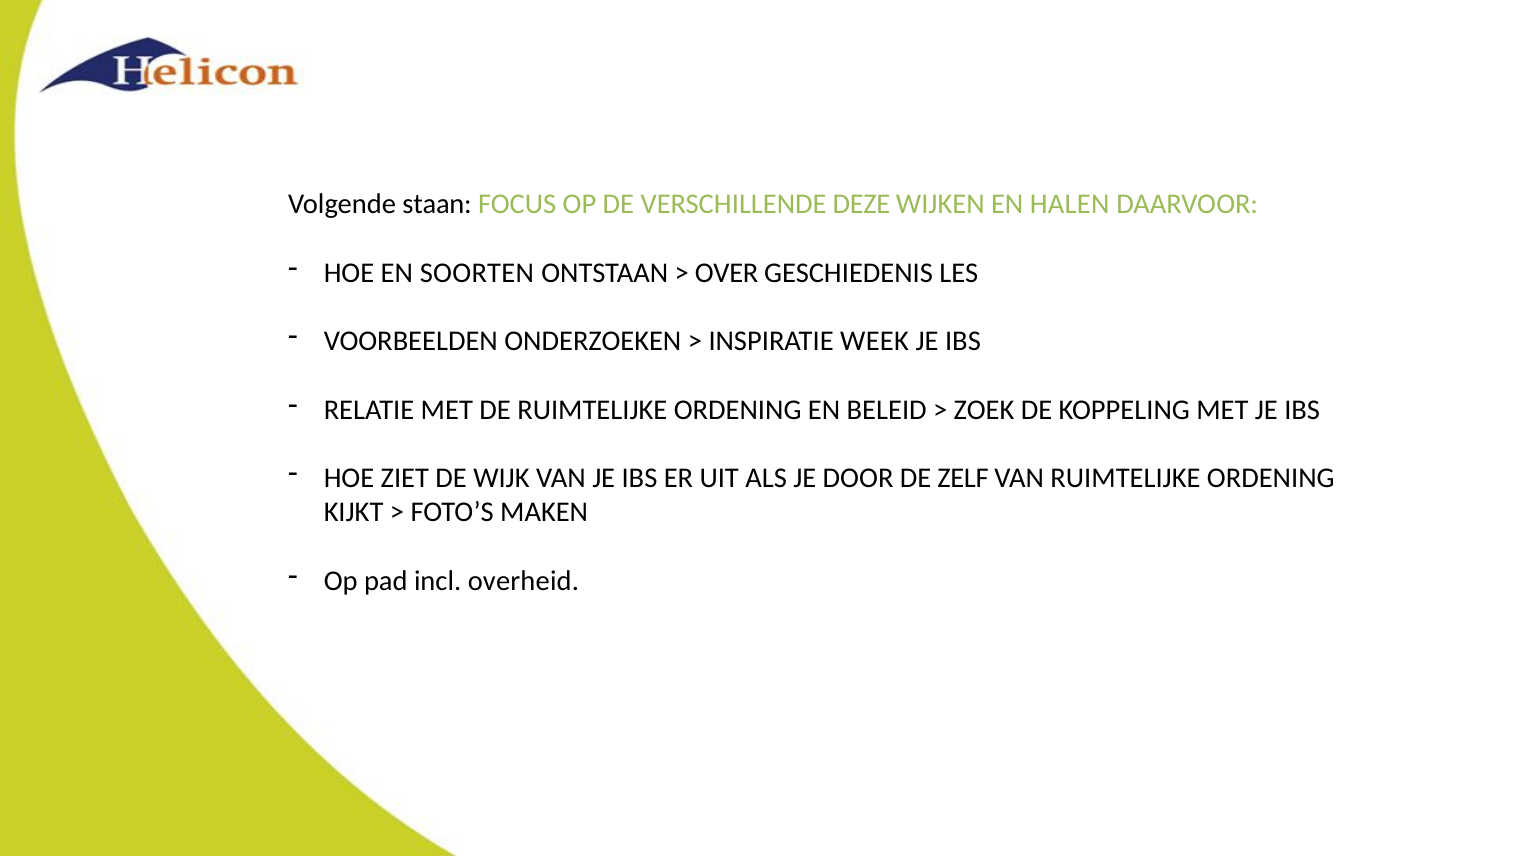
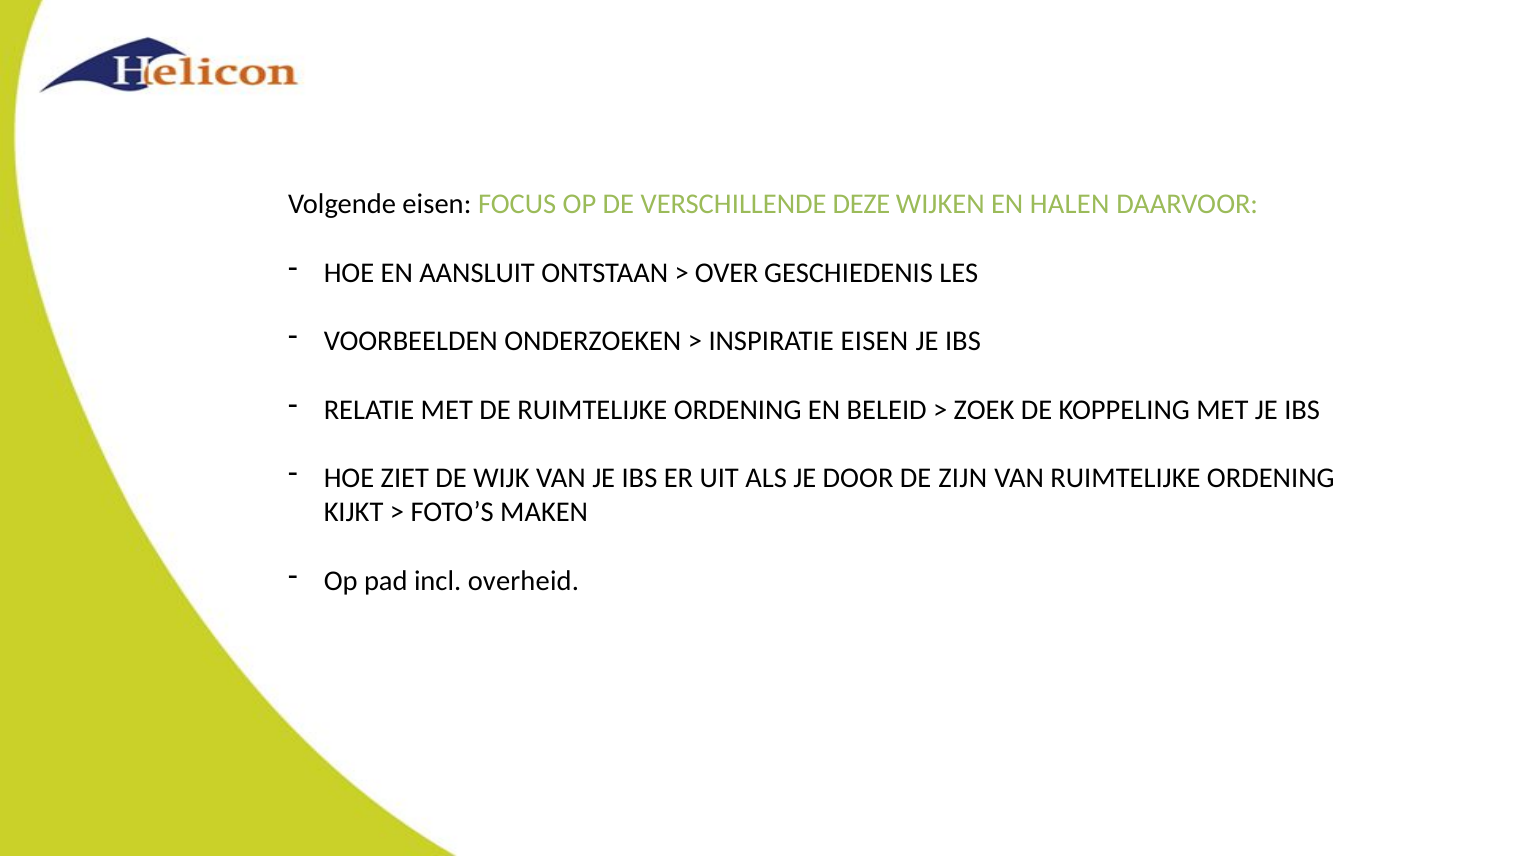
Volgende staan: staan -> eisen (437, 204)
SOORTEN: SOORTEN -> AANSLUIT (477, 273)
INSPIRATIE WEEK: WEEK -> EISEN (875, 341)
ZELF: ZELF -> ZIJN (963, 478)
